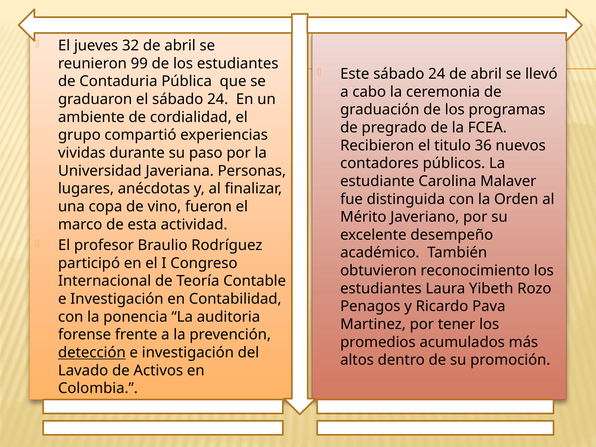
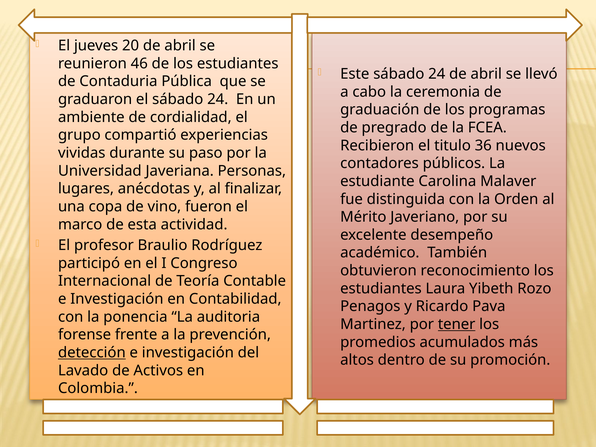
32: 32 -> 20 (131, 46)
99: 99 -> 46 (139, 64)
tener underline: none -> present (457, 324)
